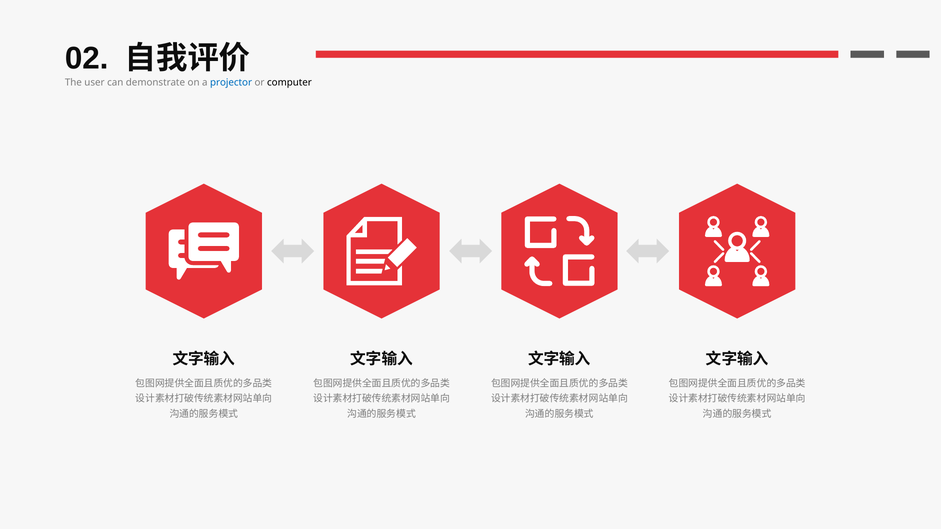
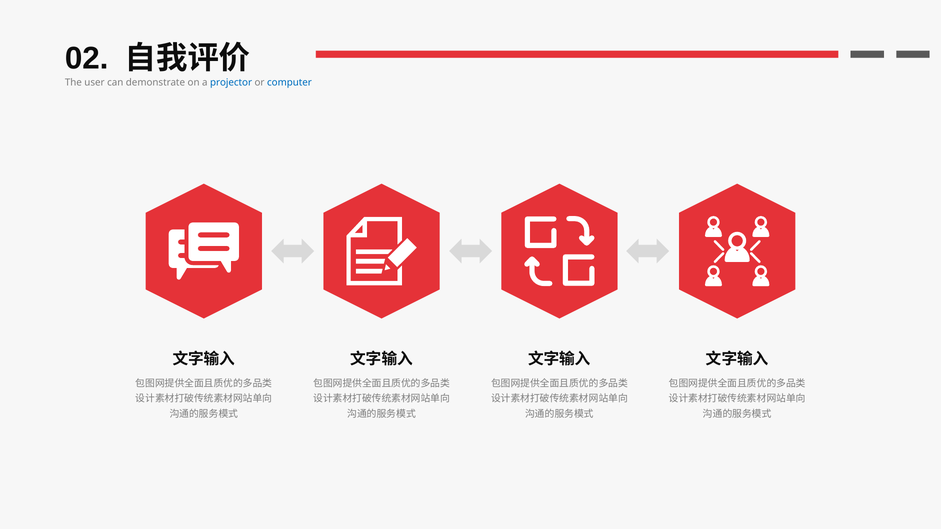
computer colour: black -> blue (289, 82)
